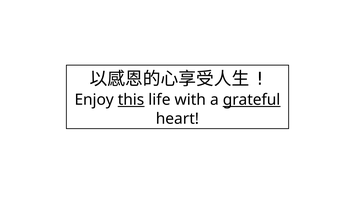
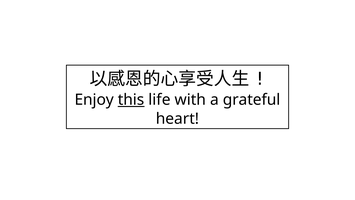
grateful underline: present -> none (252, 100)
